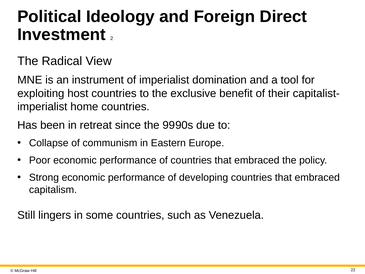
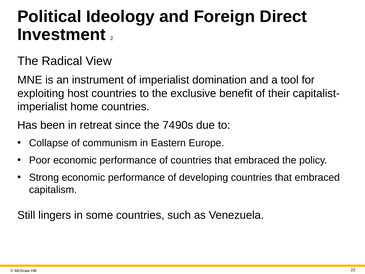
99: 99 -> 74 (169, 125)
